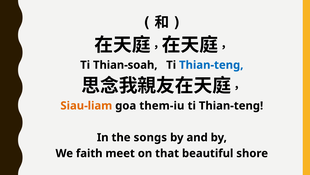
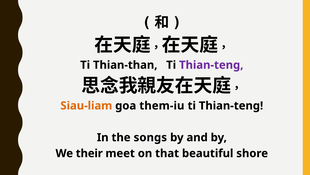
Thian-soah: Thian-soah -> Thian-than (125, 65)
Thian-teng colour: blue -> purple (211, 65)
faith: faith -> their (89, 153)
